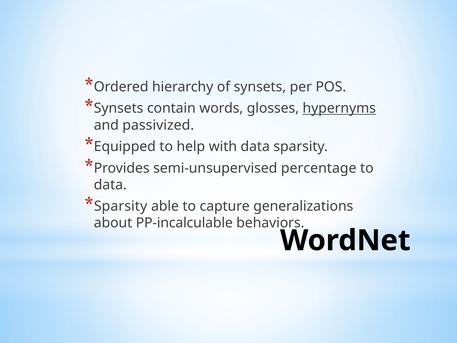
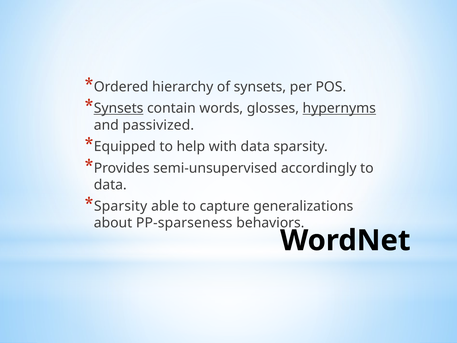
Synsets underline: none -> present (119, 108)
percentage: percentage -> accordingly (319, 168)
PP-incalculable: PP-incalculable -> PP-sparseness (184, 223)
